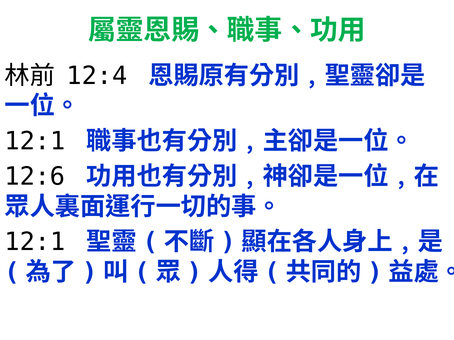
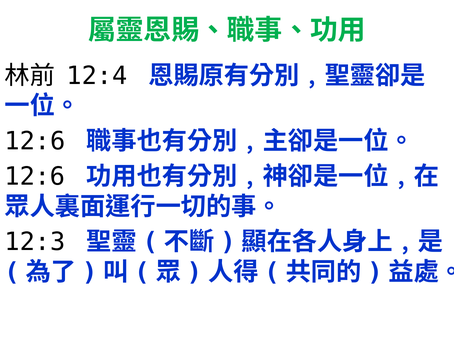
12:1: 12:1 -> 12:6 (35, 141)
12:1: 12:1 -> 12:3 (35, 242)
